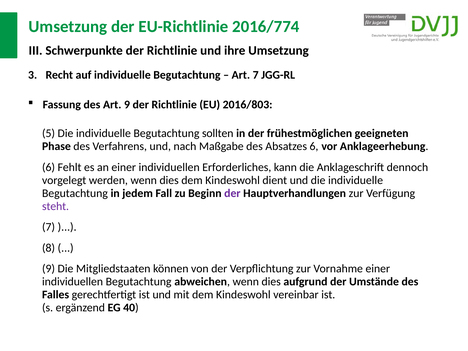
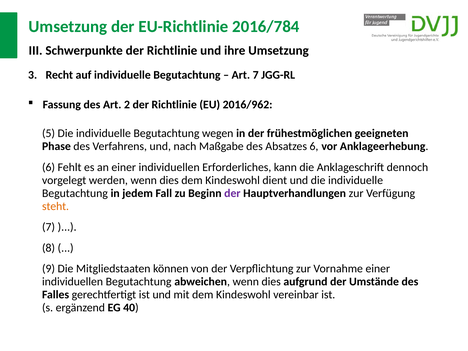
2016/774: 2016/774 -> 2016/784 (266, 26)
Art 9: 9 -> 2 (127, 105)
2016/803: 2016/803 -> 2016/962 (248, 105)
sollten: sollten -> wegen (218, 133)
steht colour: purple -> orange (56, 206)
